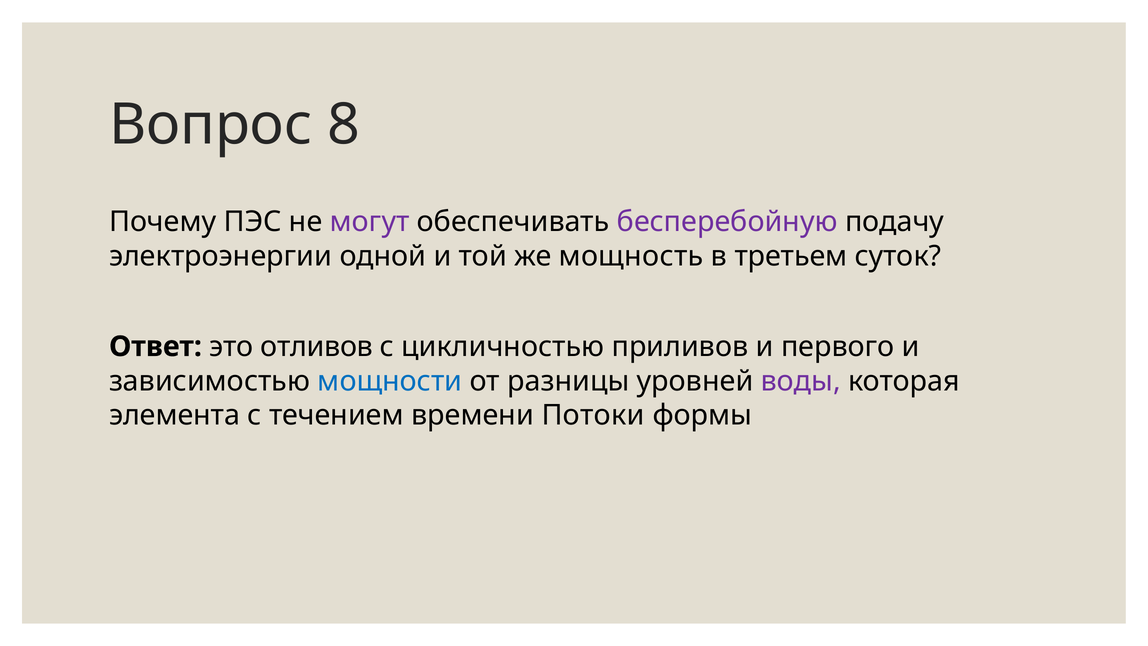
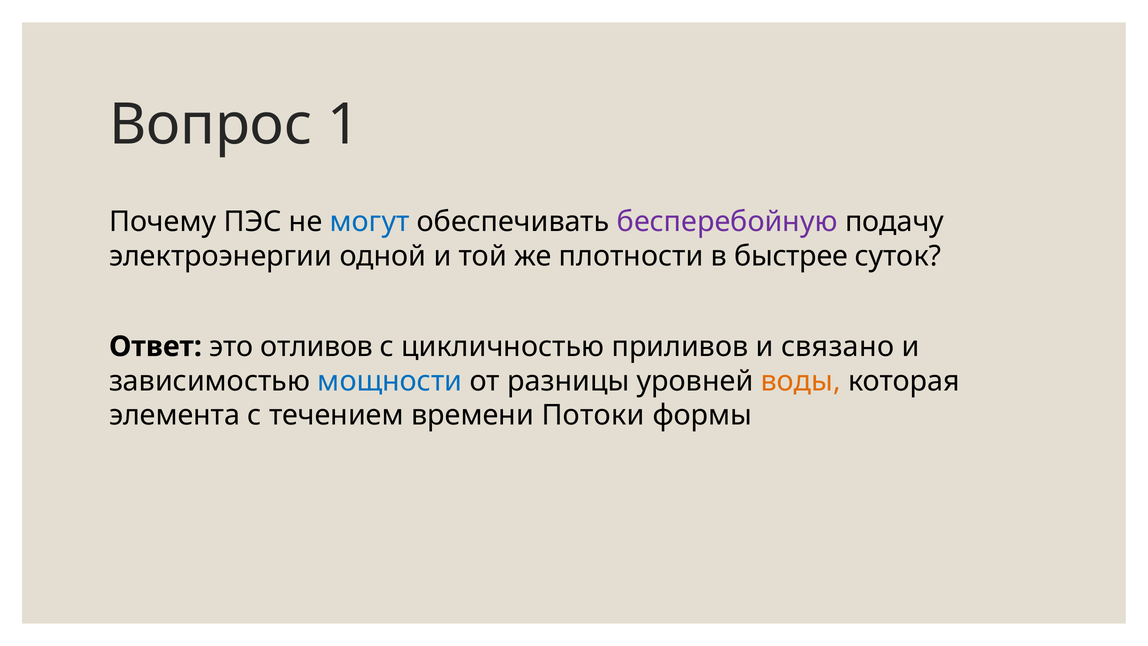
8: 8 -> 1 (344, 125)
могут colour: purple -> blue (370, 222)
мощность: мощность -> плотности (631, 256)
третьем: третьем -> быстрее (791, 256)
первого: первого -> связано (838, 346)
воды colour: purple -> orange (801, 381)
